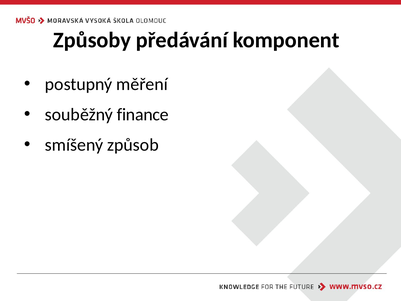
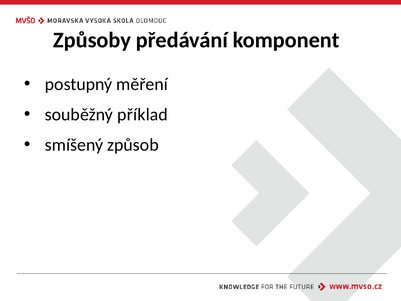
finance: finance -> příklad (143, 114)
